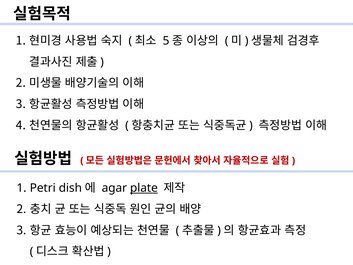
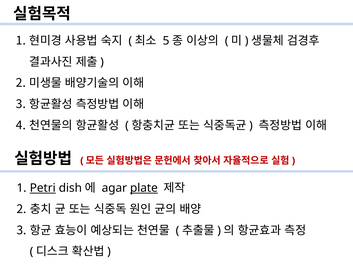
Petri underline: none -> present (43, 188)
